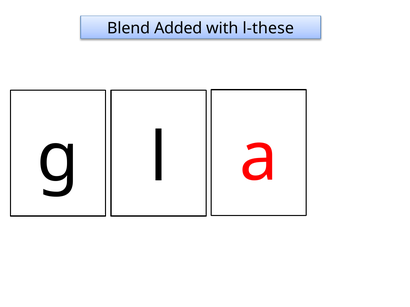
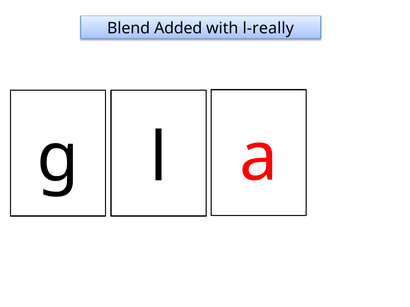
l-these: l-these -> l-really (268, 28)
